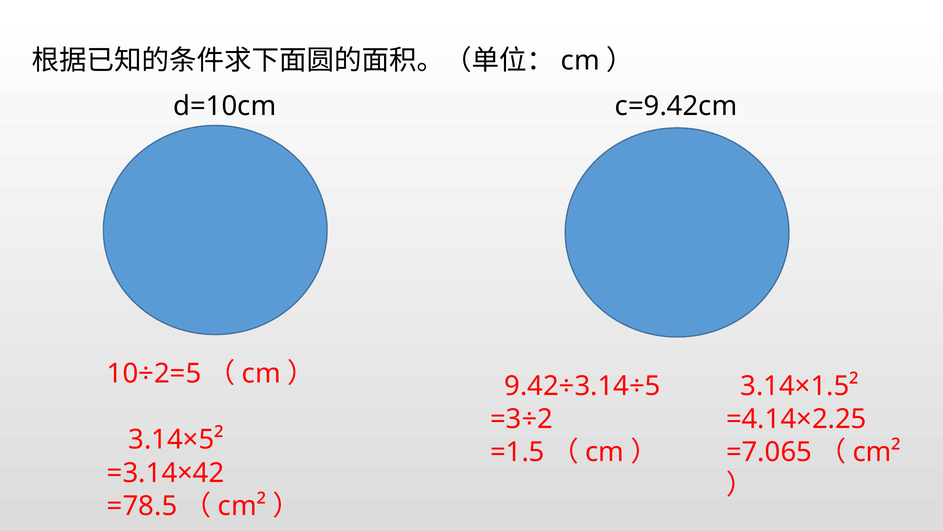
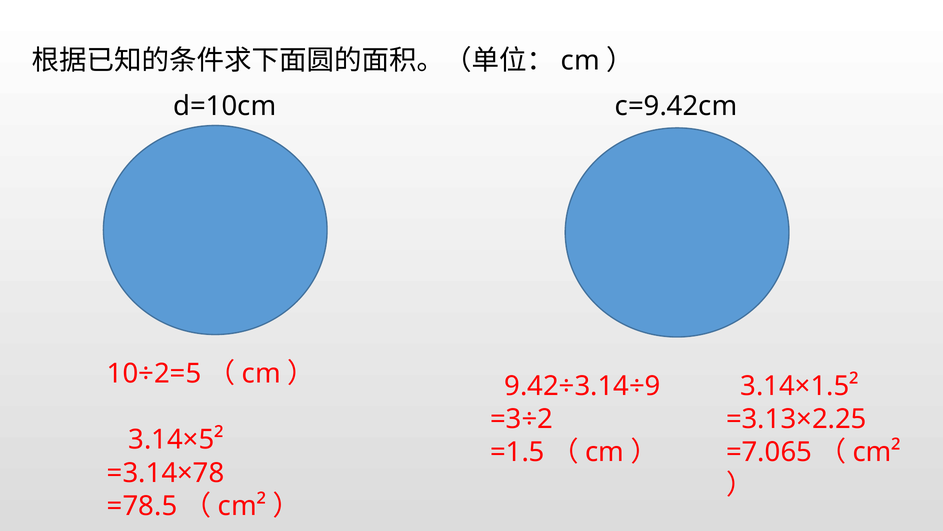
9.42÷3.14÷5: 9.42÷3.14÷5 -> 9.42÷3.14÷9 (582, 386)
=4.14×2.25: =4.14×2.25 -> =3.13×2.25 (796, 419)
=3.14×42: =3.14×42 -> =3.14×78 (166, 472)
